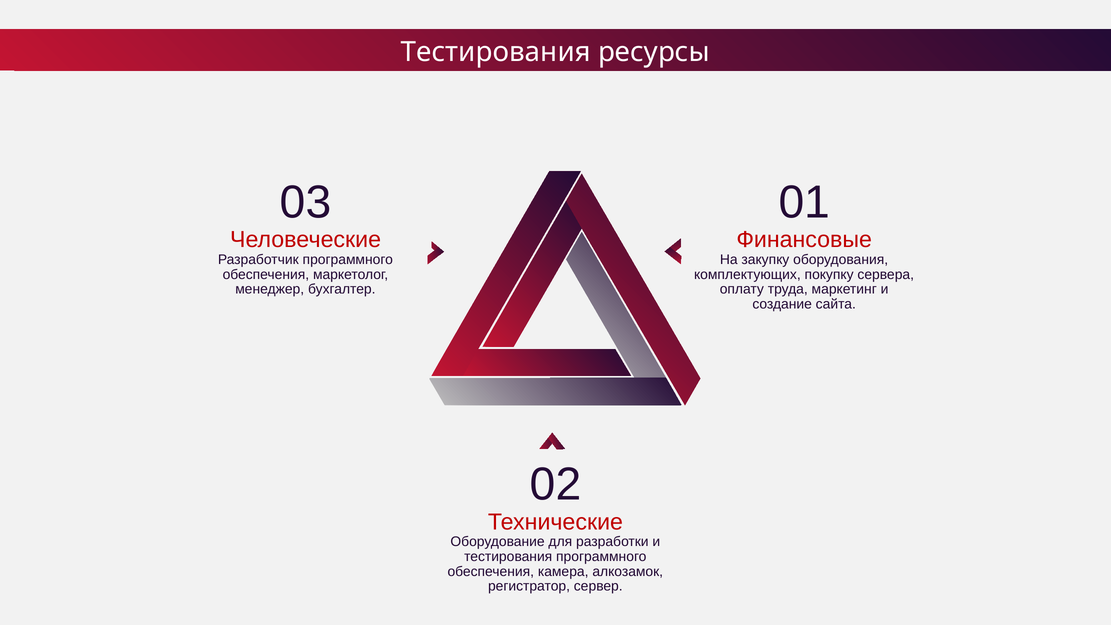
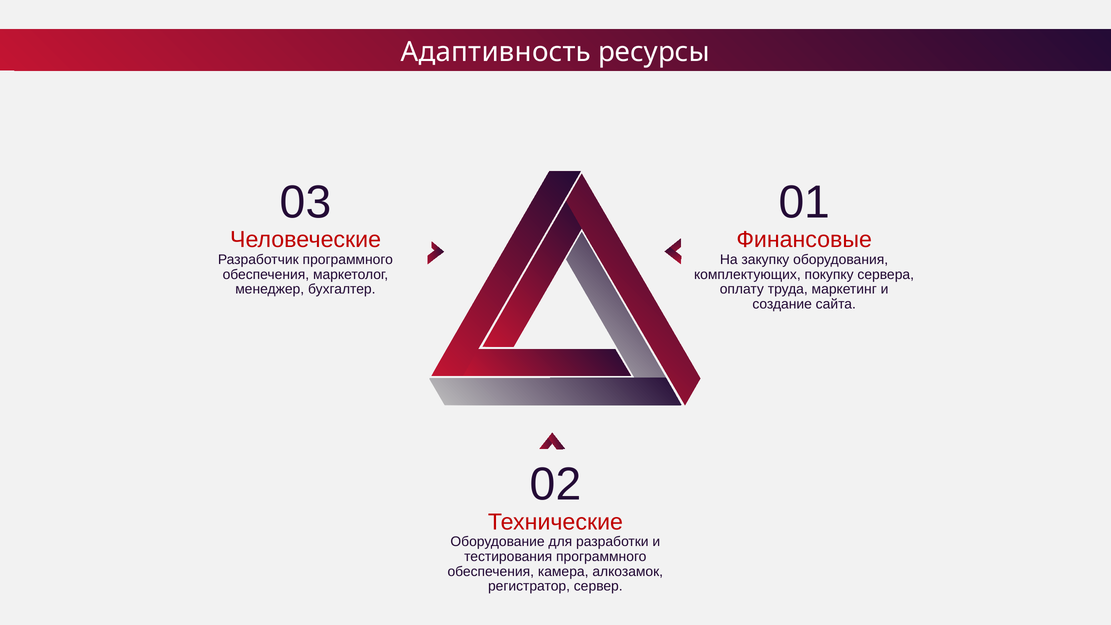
Тестирования: Тестирования -> Адаптивность (496, 52)
